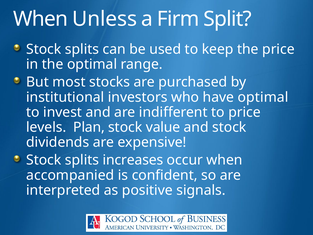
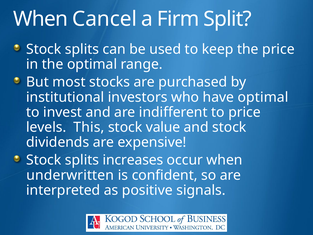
Unless: Unless -> Cancel (105, 19)
Plan: Plan -> This (89, 127)
accompanied: accompanied -> underwritten (70, 175)
